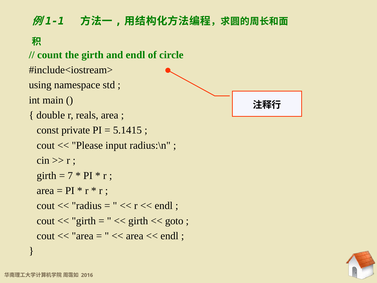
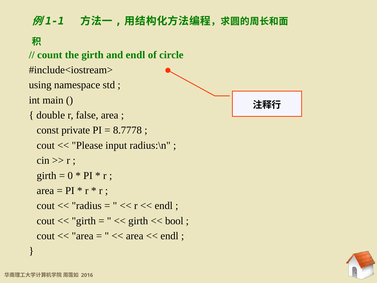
reals: reals -> false (87, 115)
5.1415: 5.1415 -> 8.7778 (127, 130)
7: 7 -> 0 (70, 175)
goto: goto -> bool (174, 221)
